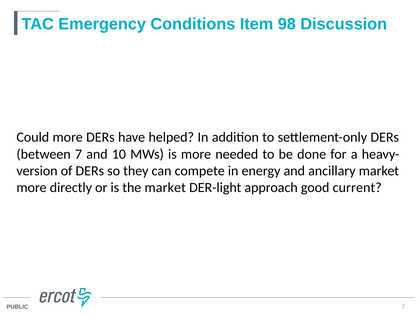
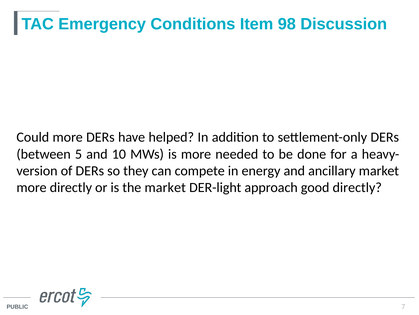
between 7: 7 -> 5 (78, 154)
good current: current -> directly (357, 187)
